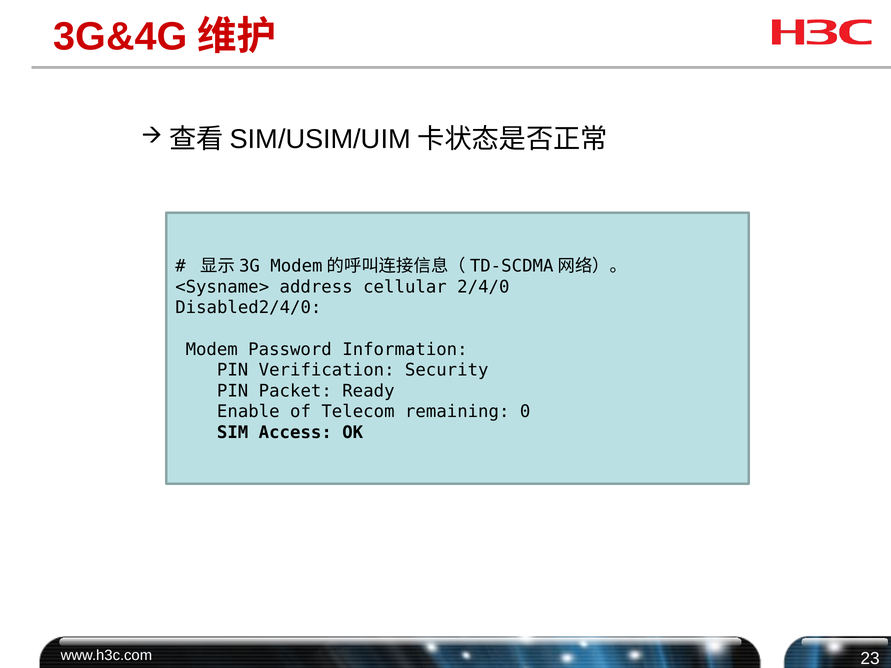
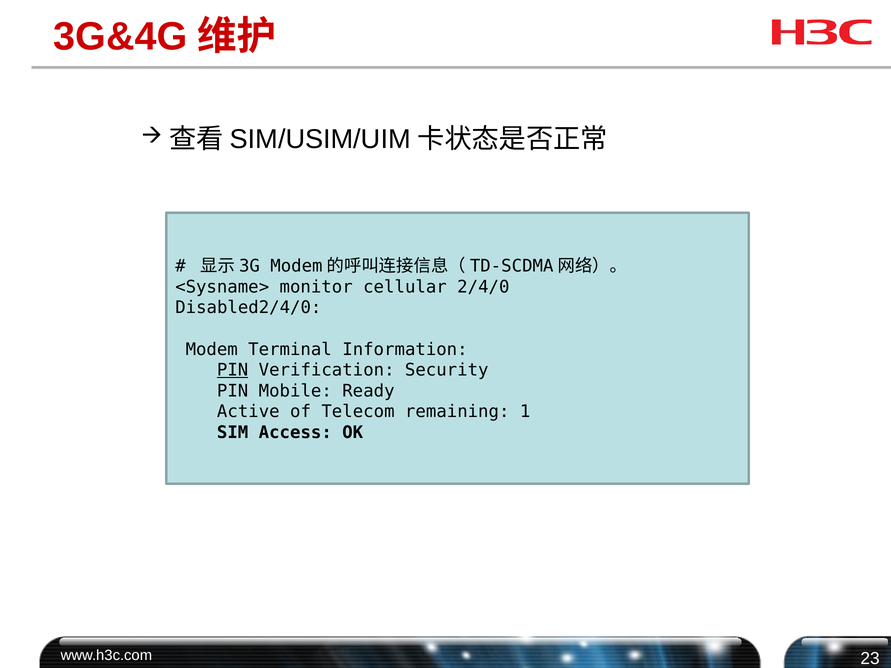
address: address -> monitor (316, 287)
Password: Password -> Terminal (290, 349)
PIN underline: none -> present (233, 370)
Packet: Packet -> Mobile (295, 391)
Enable: Enable -> Active (248, 412)
0: 0 -> 1 (525, 412)
